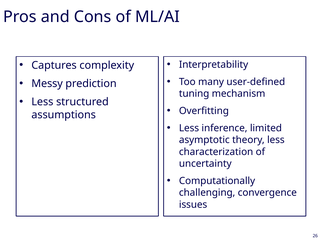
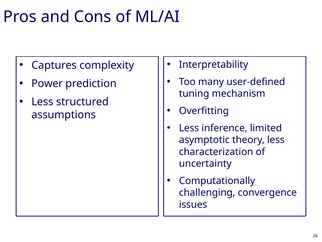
Messy: Messy -> Power (47, 83)
